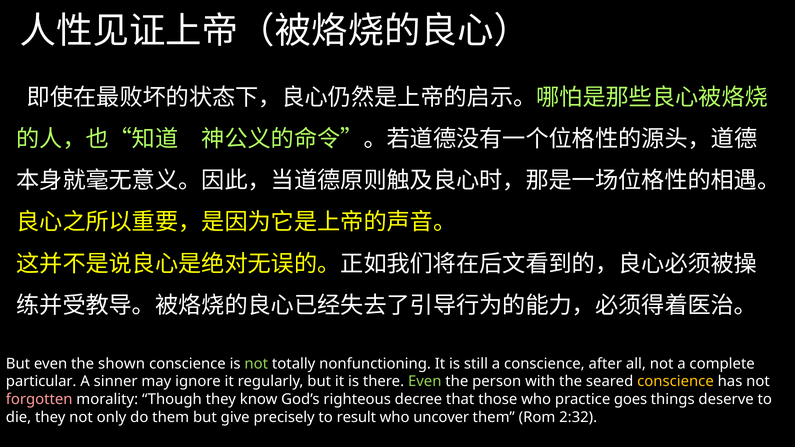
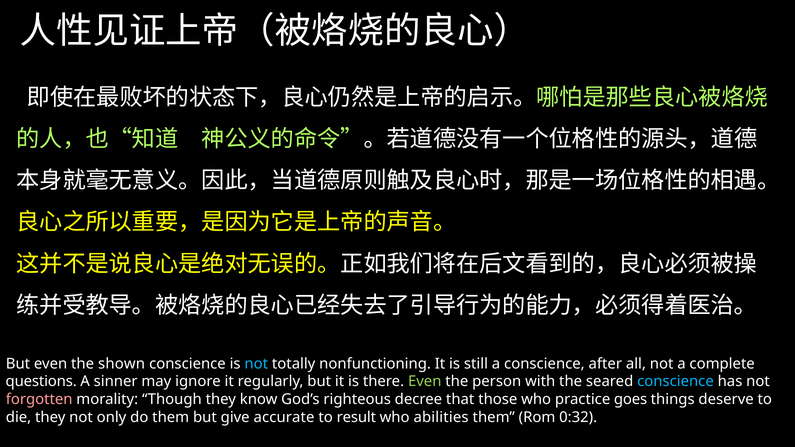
not colour: light green -> light blue (256, 364)
particular: particular -> questions (41, 382)
conscience colour: yellow -> light blue (675, 382)
precisely: precisely -> accurate (284, 417)
uncover: uncover -> abilities (441, 417)
2:32: 2:32 -> 0:32 (578, 417)
